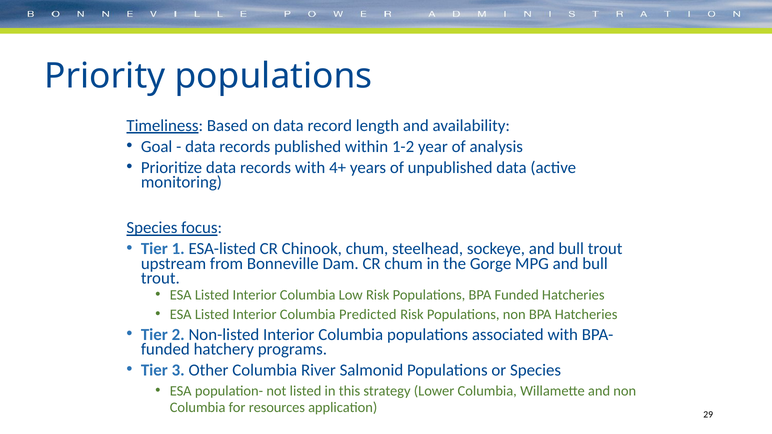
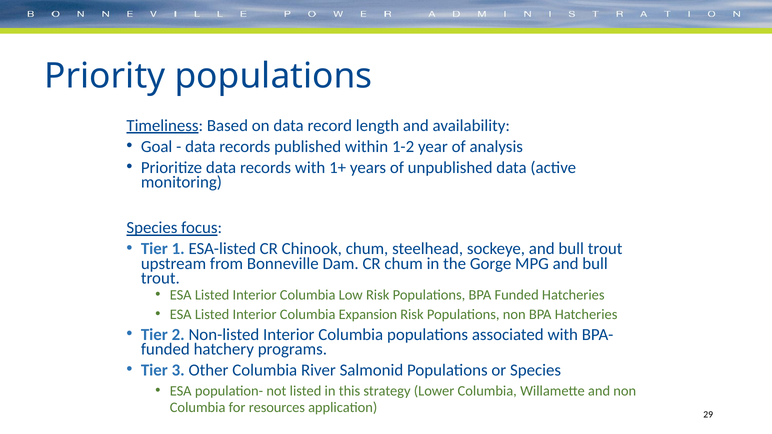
4+: 4+ -> 1+ (338, 168)
Predicted: Predicted -> Expansion (368, 315)
